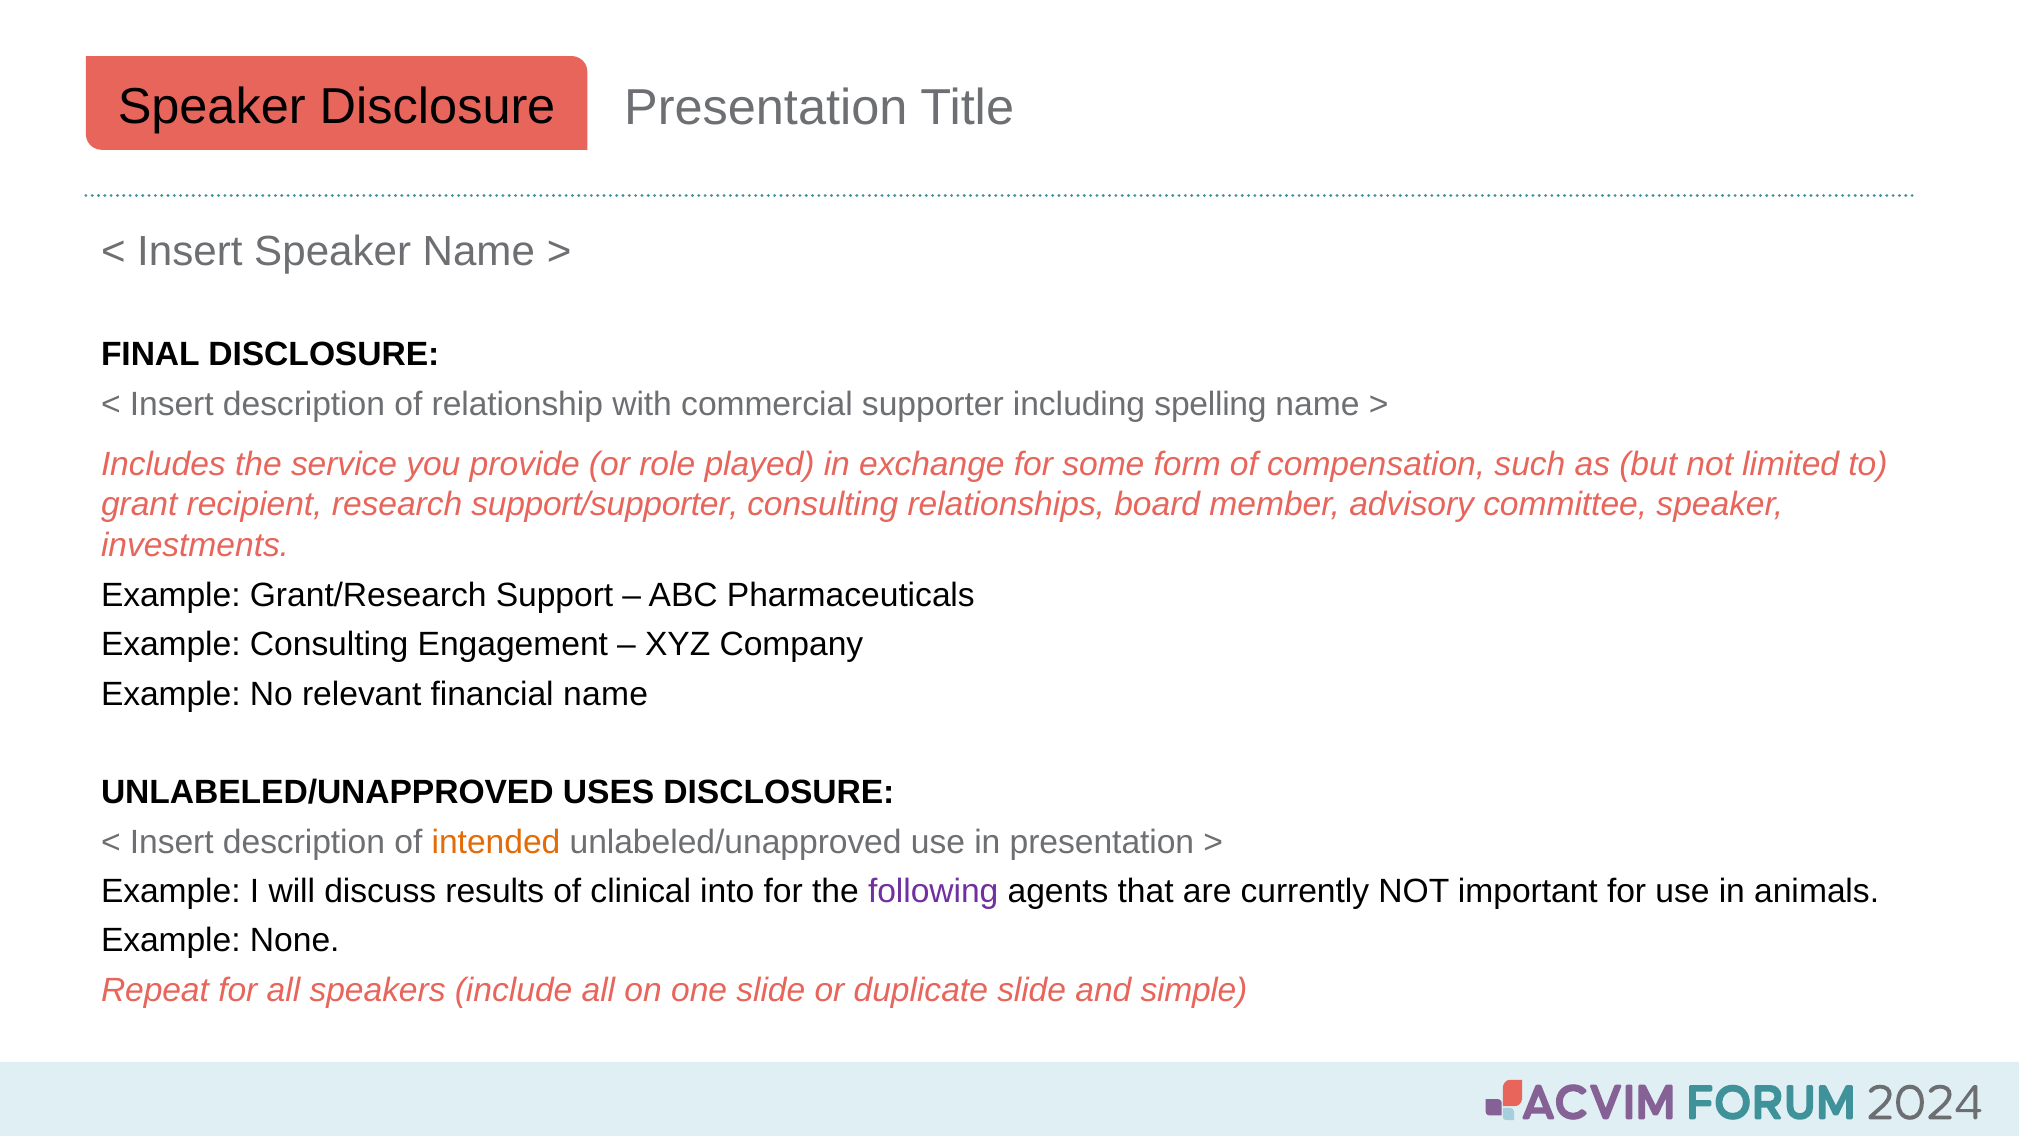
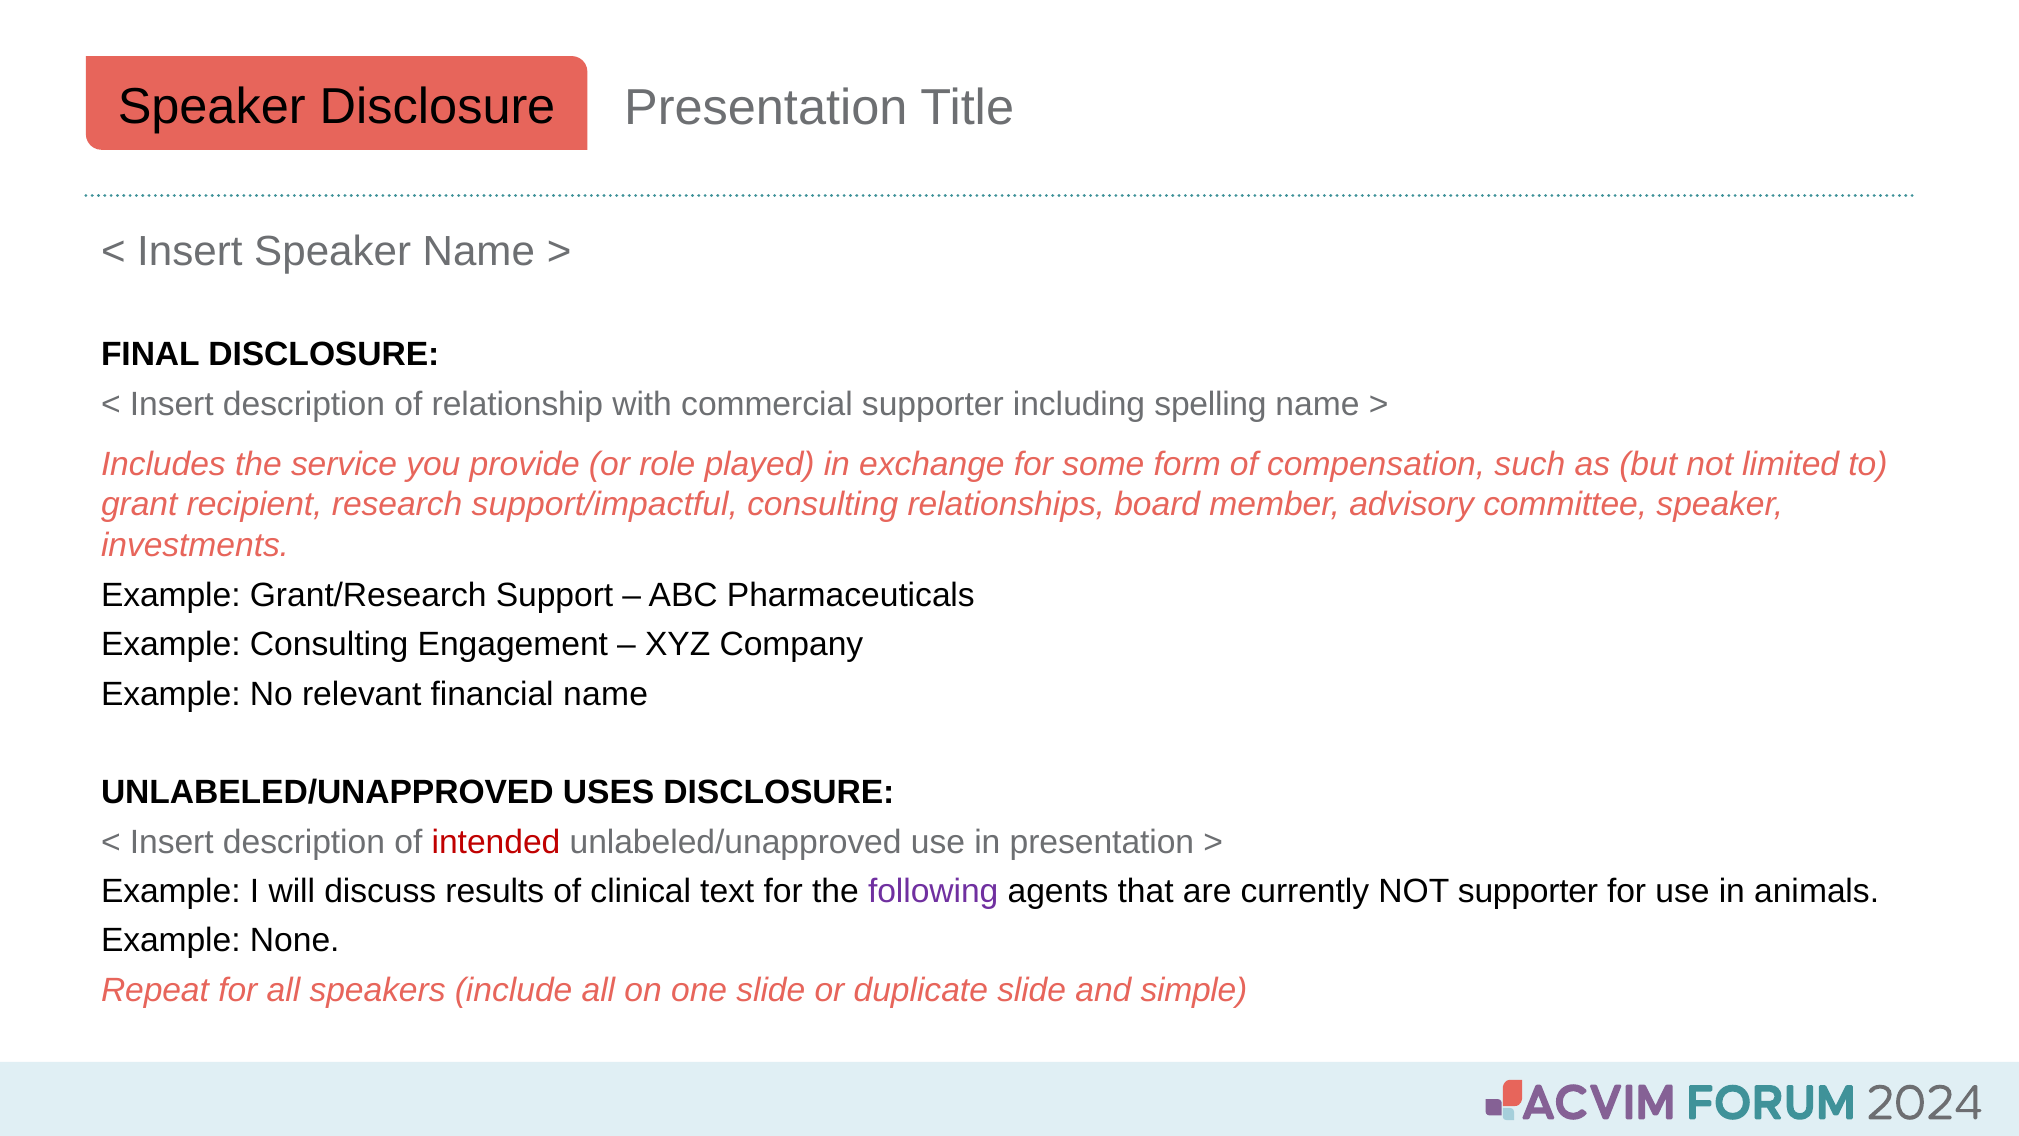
support/supporter: support/supporter -> support/impactful (605, 505)
intended colour: orange -> red (496, 842)
into: into -> text (727, 891)
NOT important: important -> supporter (1528, 891)
